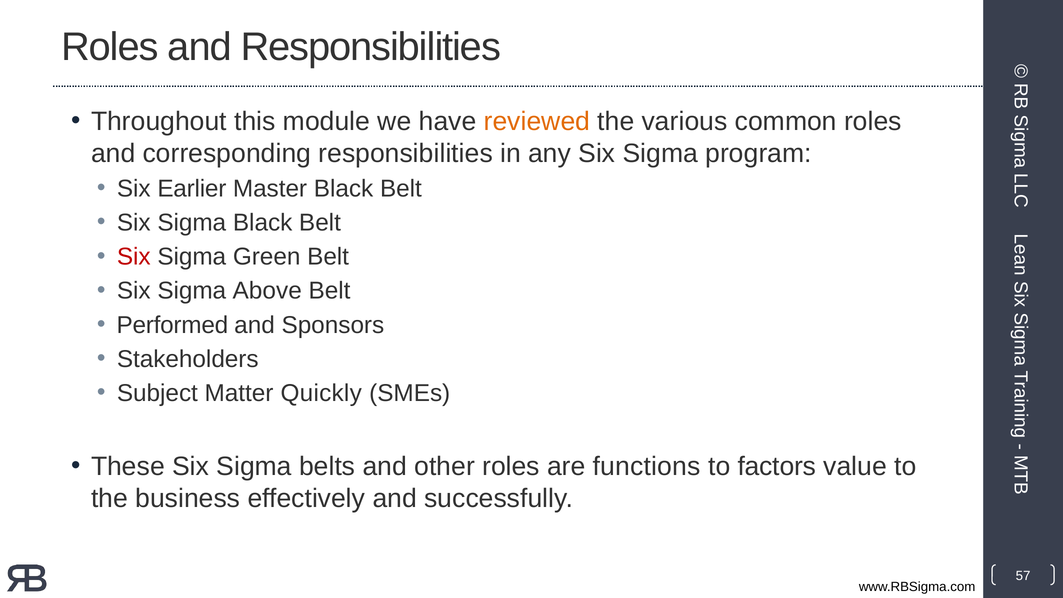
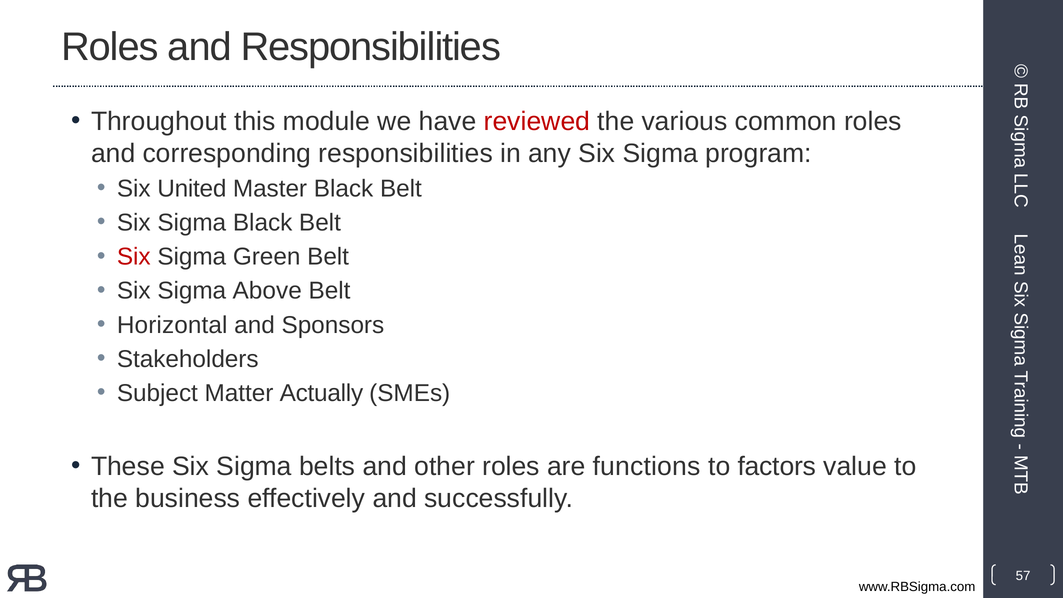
reviewed colour: orange -> red (537, 121)
Earlier: Earlier -> United (192, 189)
Performed: Performed -> Horizontal (172, 325)
Quickly: Quickly -> Actually (321, 393)
